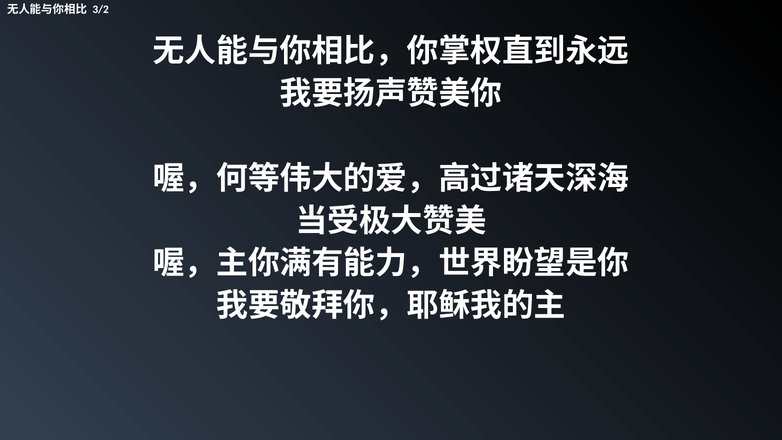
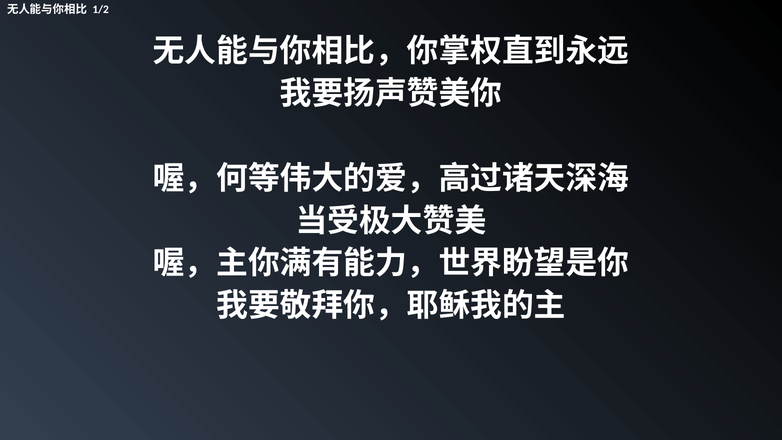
3/2: 3/2 -> 1/2 (101, 10)
